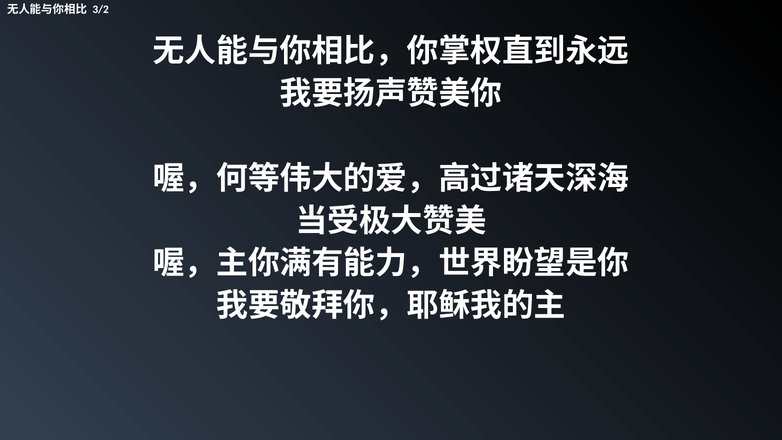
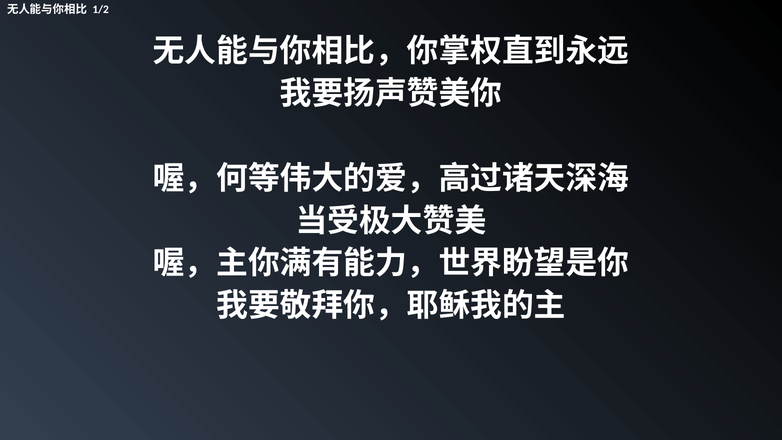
3/2: 3/2 -> 1/2 (101, 10)
